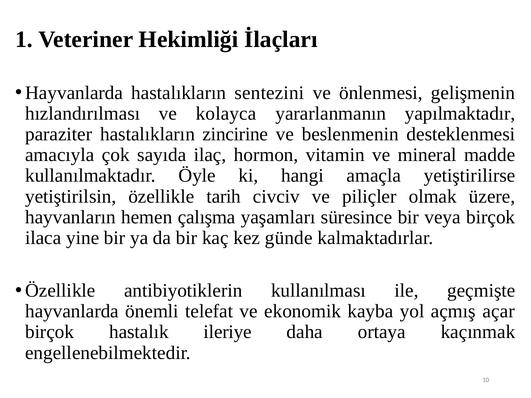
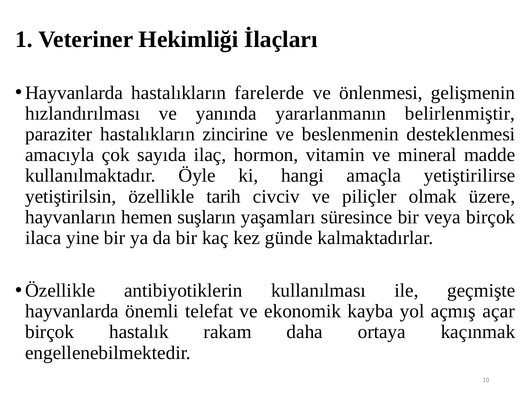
sentezini: sentezini -> farelerde (269, 93)
kolayca: kolayca -> yanında (226, 114)
yapılmaktadır: yapılmaktadır -> belirlenmiştir (460, 114)
çalışma: çalışma -> suşların (207, 217)
ileriye: ileriye -> rakam (228, 332)
